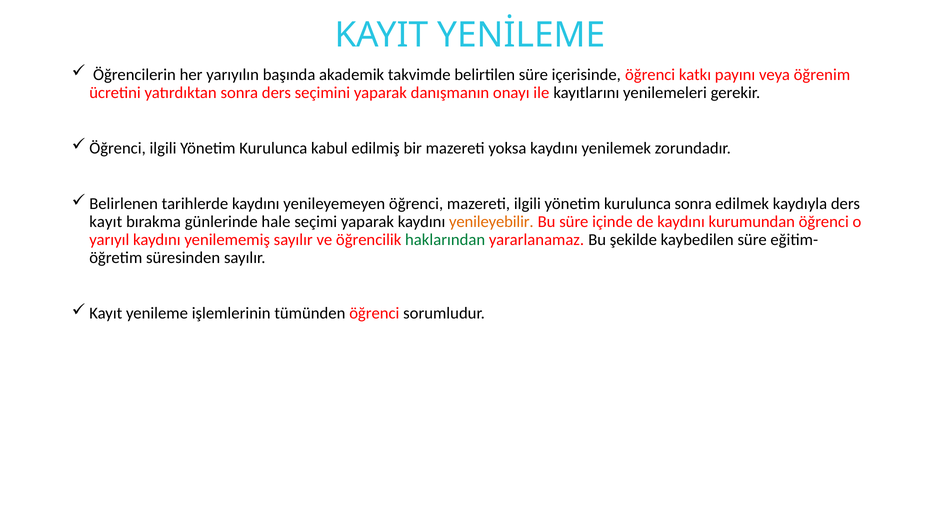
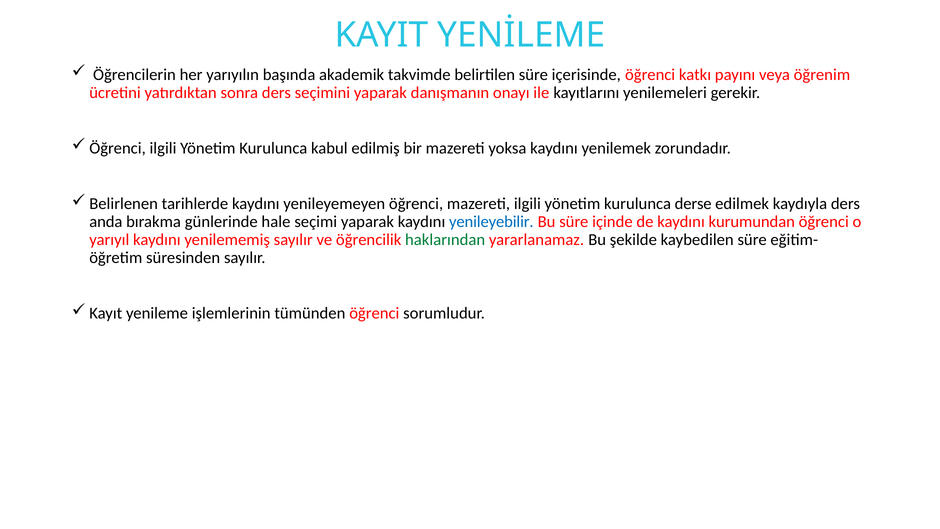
kurulunca sonra: sonra -> derse (693, 204)
kayıt: kayıt -> anda (106, 222)
yenileyebilir colour: orange -> blue (491, 222)
